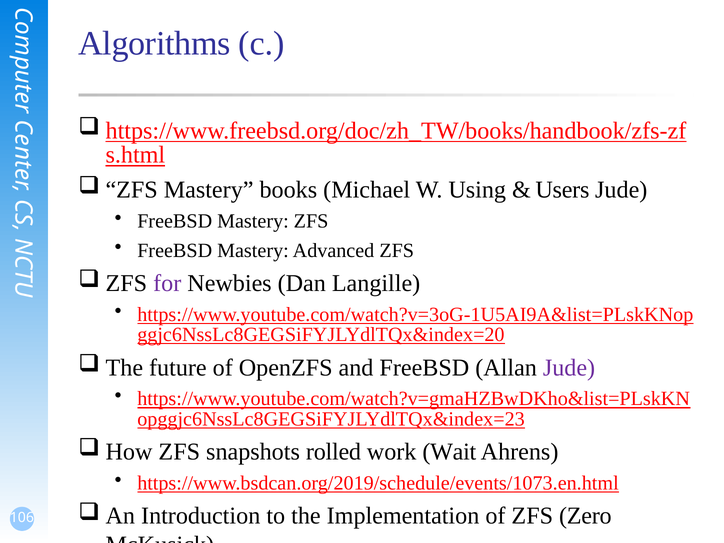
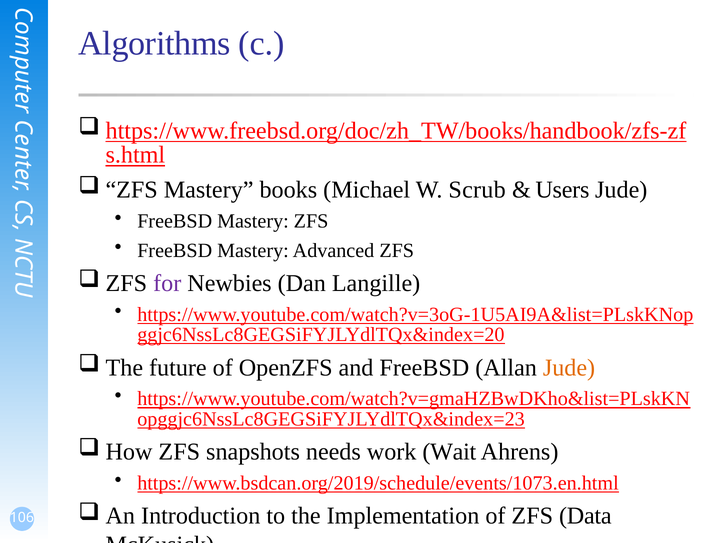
Using: Using -> Scrub (477, 190)
Jude colour: purple -> orange (569, 368)
rolled: rolled -> needs (333, 452)
Zero: Zero -> Data (585, 516)
